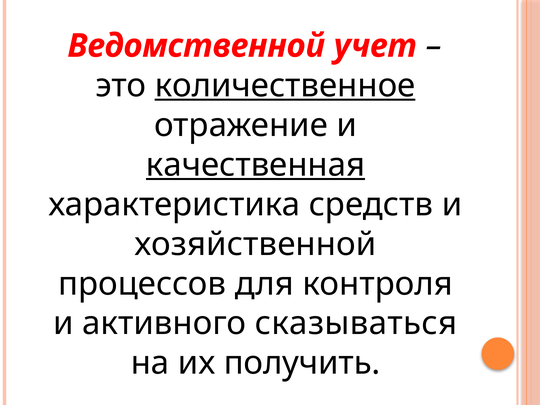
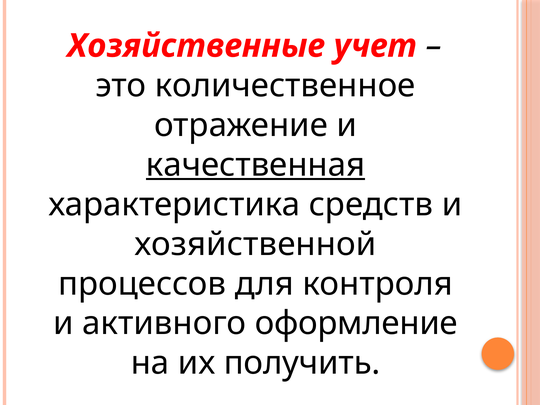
Ведомственной: Ведомственной -> Хозяйственные (196, 46)
количественное underline: present -> none (285, 86)
сказываться: сказываться -> оформление (356, 323)
